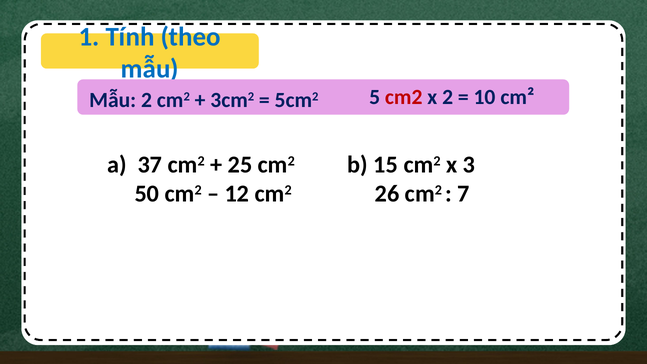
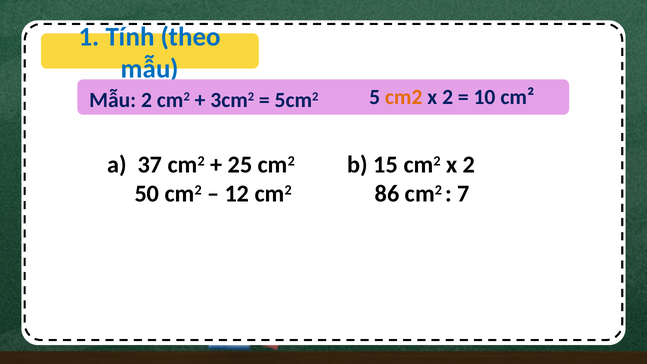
cm2 colour: red -> orange (404, 97)
15 cm2 x 3: 3 -> 2 (469, 165)
26: 26 -> 86 (387, 194)
